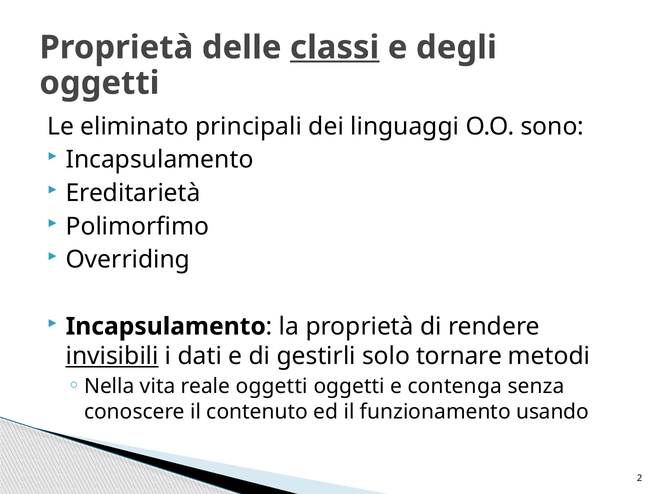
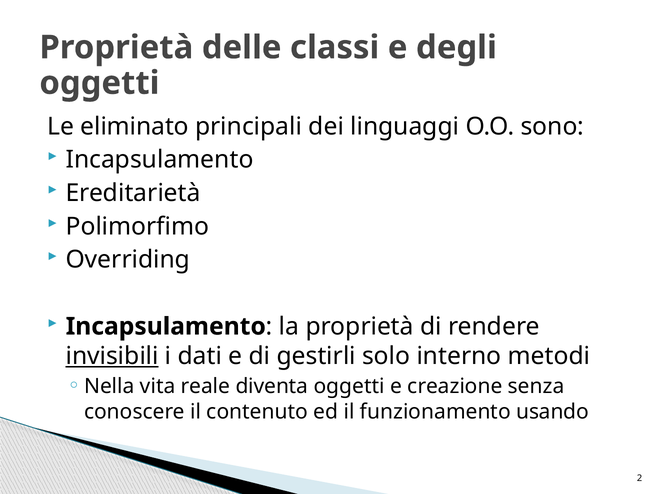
classi underline: present -> none (335, 47)
tornare: tornare -> interno (459, 356)
reale oggetti: oggetti -> diventa (272, 386)
contenga: contenga -> creazione (455, 386)
